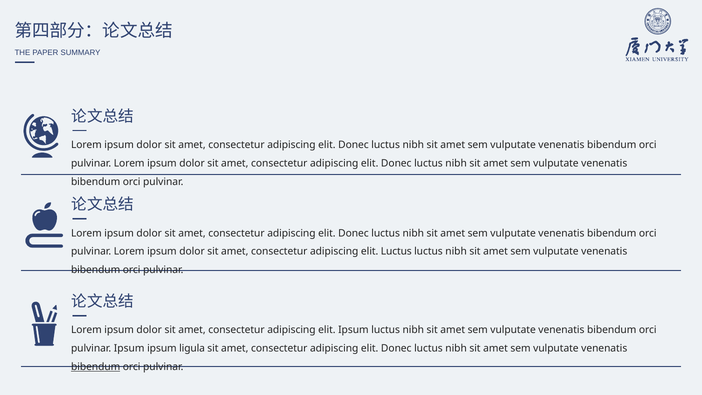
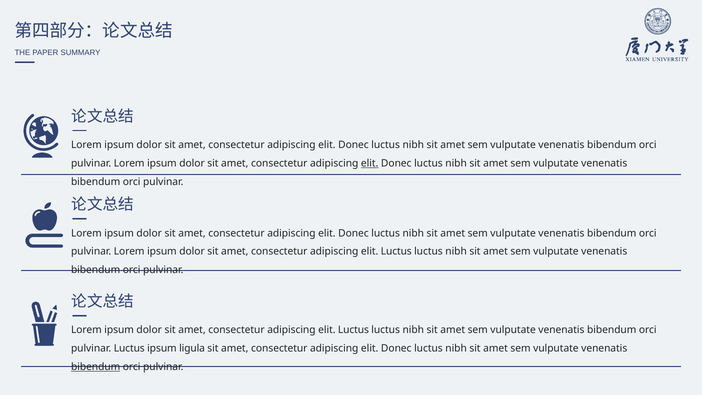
elit underline: none -> present (370, 163)
Ipsum: Ipsum -> Luctus (353, 330)
pulvinar Ipsum: Ipsum -> Luctus (129, 348)
